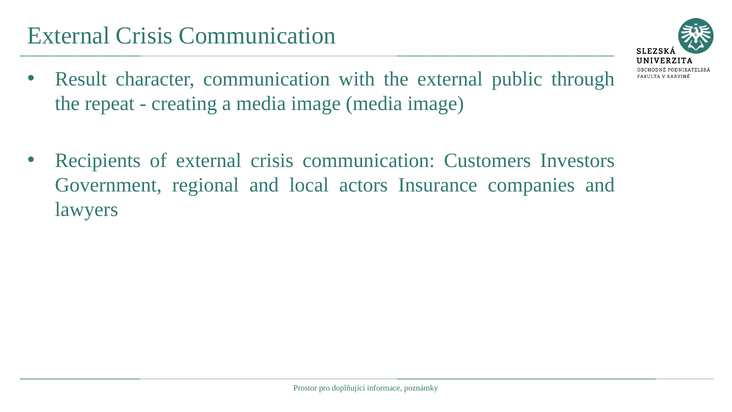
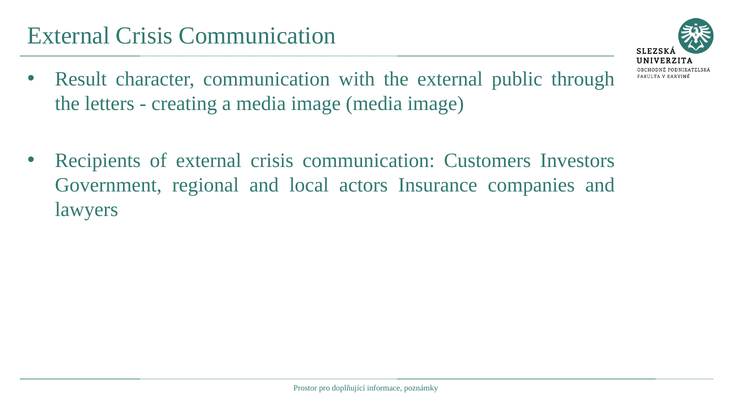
repeat: repeat -> letters (110, 103)
